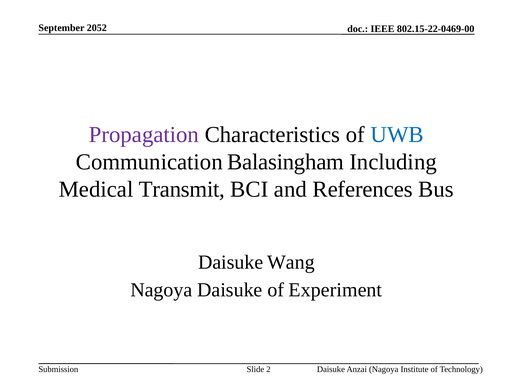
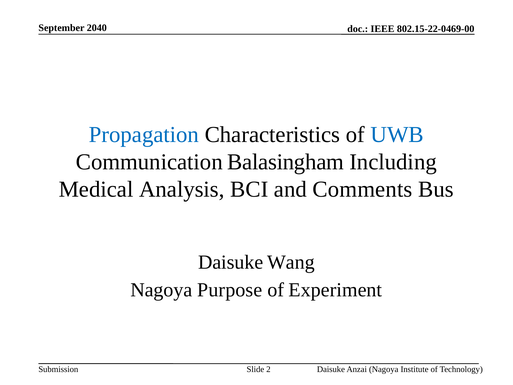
2052: 2052 -> 2040 (97, 28)
Propagation colour: purple -> blue (144, 135)
Transmit: Transmit -> Analysis (182, 189)
References: References -> Comments (363, 189)
Nagoya Daisuke: Daisuke -> Purpose (230, 290)
